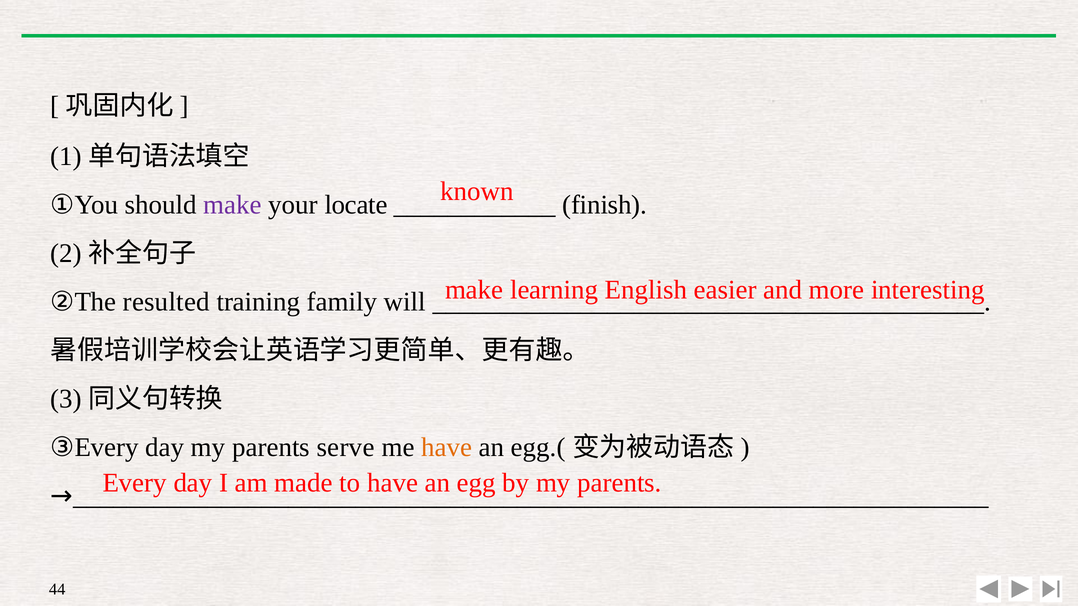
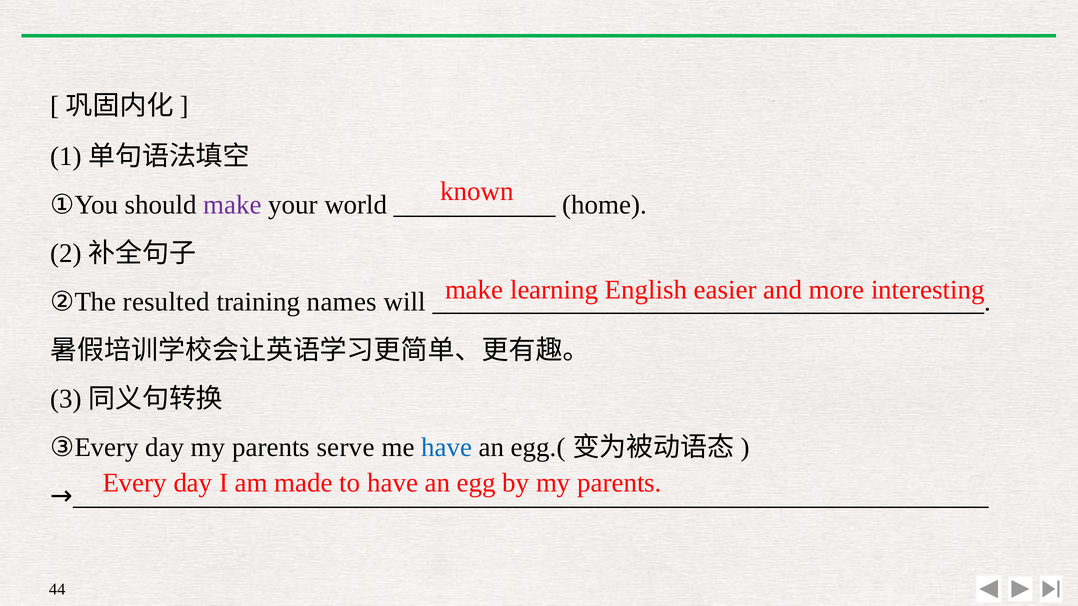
locate: locate -> world (356, 205)
finish: finish -> home (605, 205)
family: family -> names (342, 302)
have colour: orange -> blue (447, 448)
